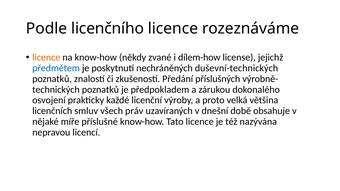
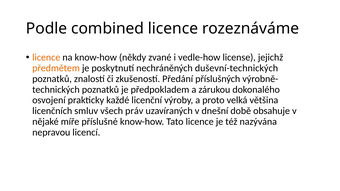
licenčního: licenčního -> combined (108, 29)
dílem-how: dílem-how -> vedle-how (199, 57)
předmětem colour: blue -> orange (56, 68)
